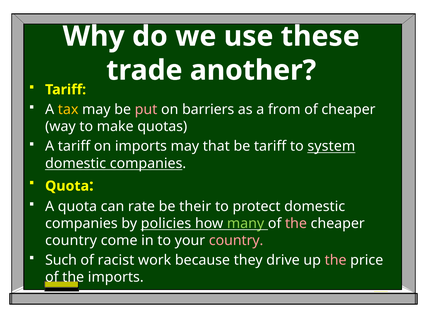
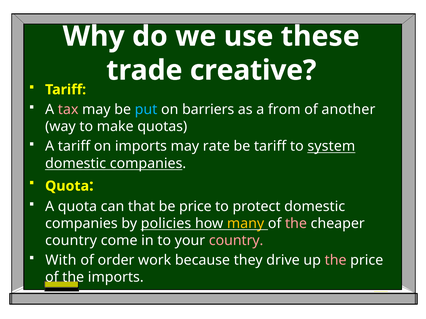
another: another -> creative (253, 70)
tax colour: yellow -> pink (68, 110)
put colour: pink -> light blue (146, 110)
of cheaper: cheaper -> another (348, 110)
that: that -> rate (216, 147)
rate: rate -> that (141, 207)
be their: their -> price (195, 207)
many colour: light green -> yellow (246, 224)
Such: Such -> With (61, 261)
racist: racist -> order (116, 261)
